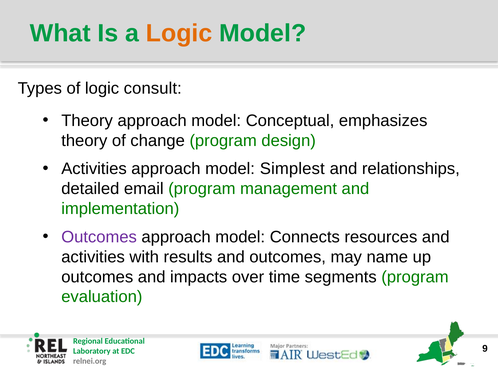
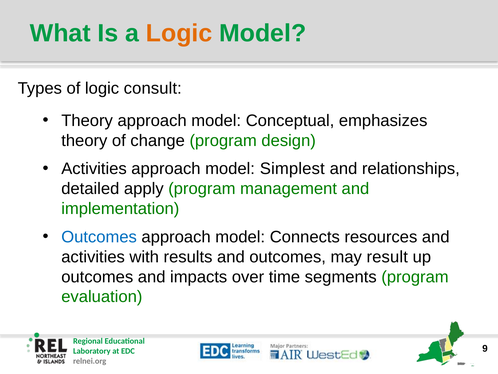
email: email -> apply (144, 189)
Outcomes colour: purple -> blue (99, 237)
name: name -> result (387, 257)
